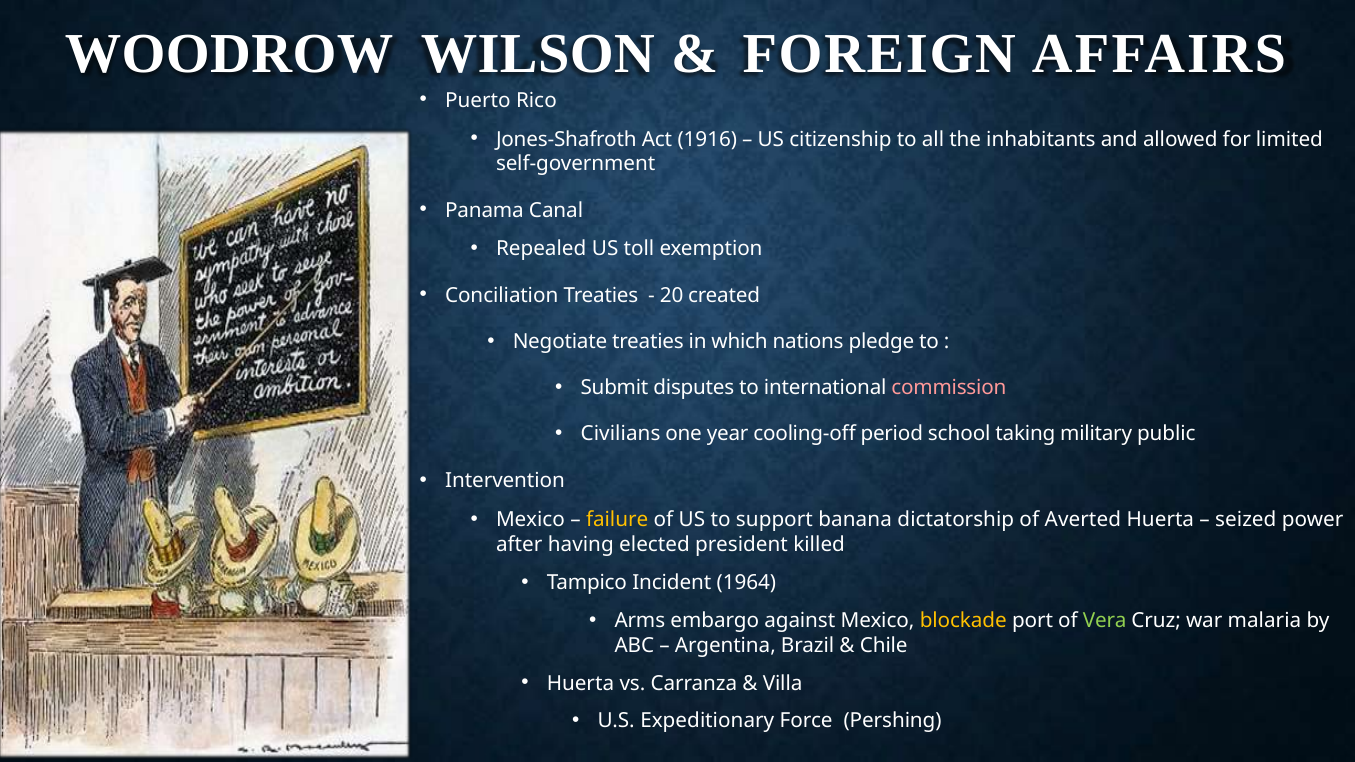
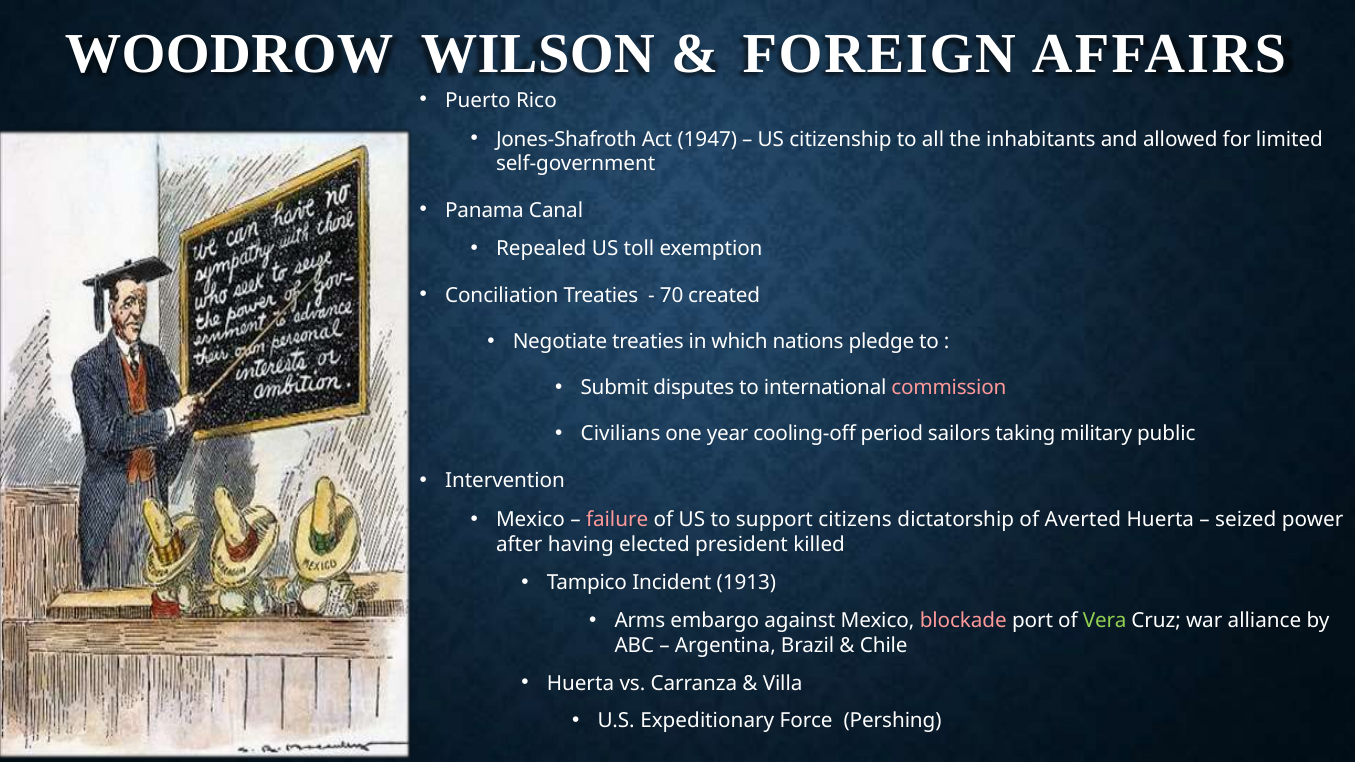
1916: 1916 -> 1947 (707, 139)
20: 20 -> 70 (672, 295)
school: school -> sailors (959, 434)
failure colour: yellow -> pink (617, 520)
banana: banana -> citizens (855, 520)
1964: 1964 -> 1913 (746, 583)
blockade colour: yellow -> pink (963, 621)
malaria: malaria -> alliance (1265, 621)
